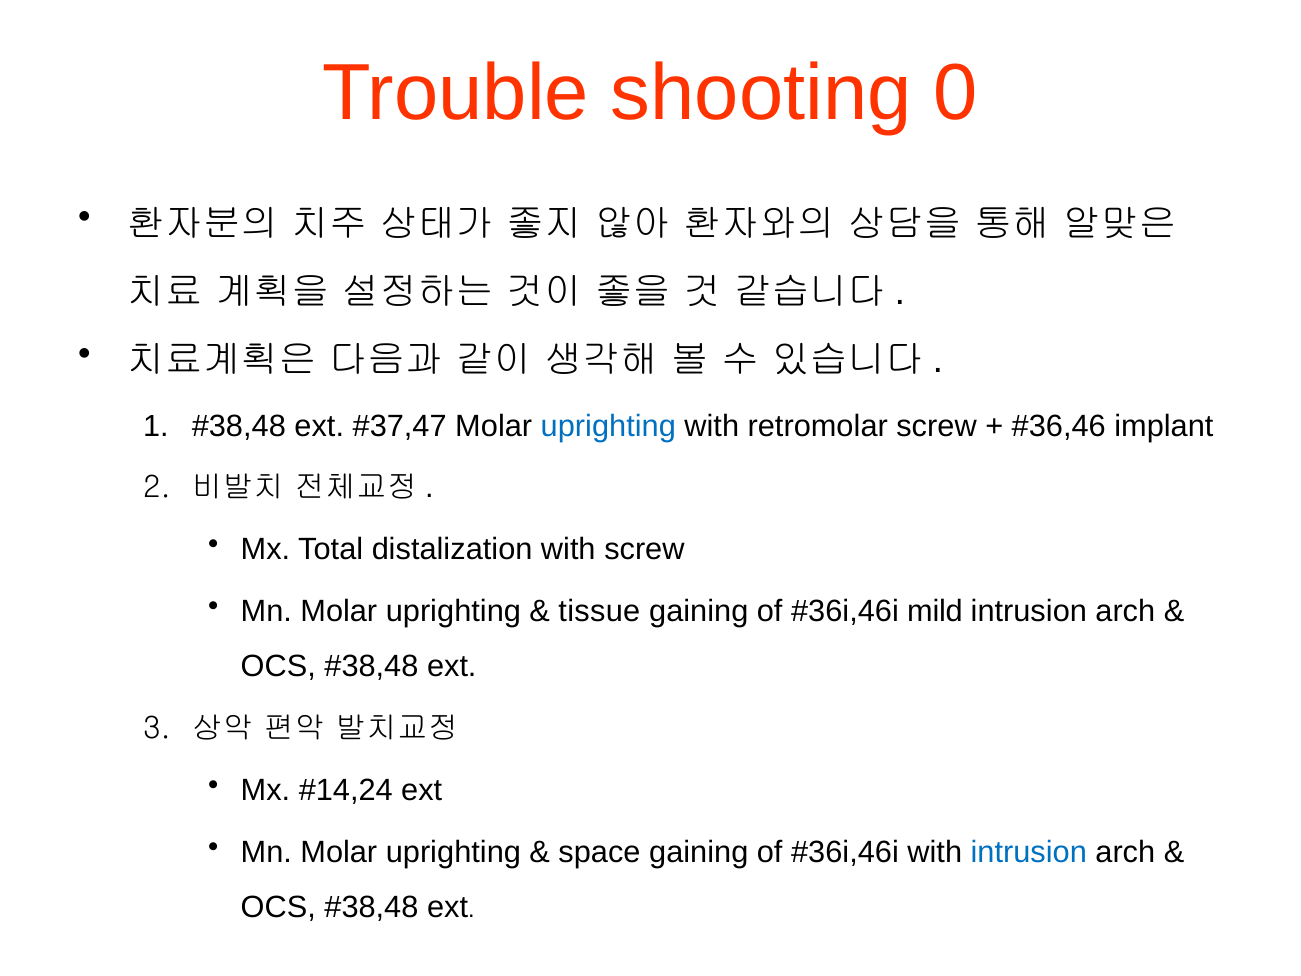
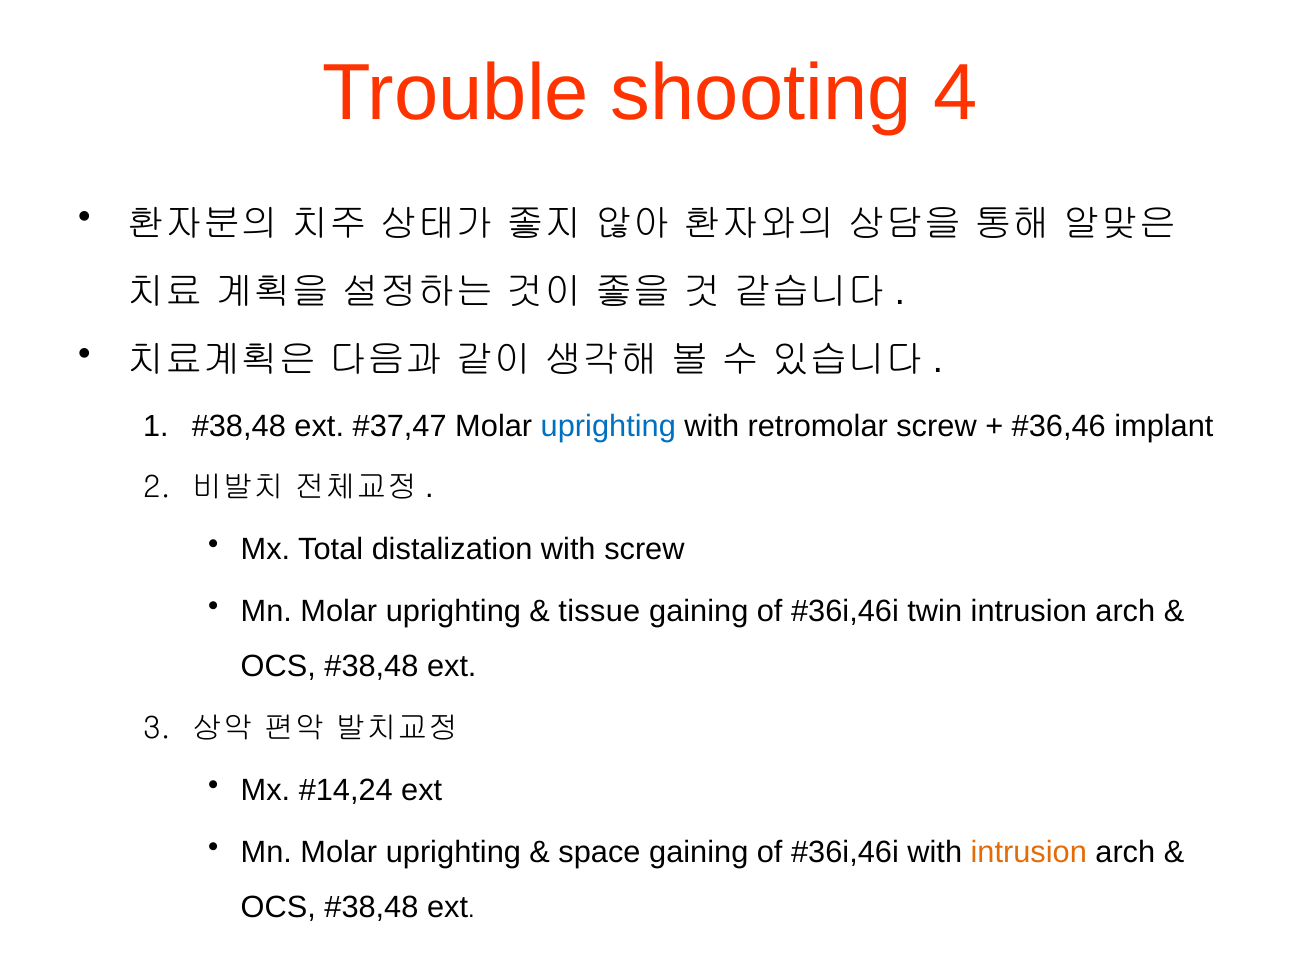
0: 0 -> 4 (956, 93)
mild: mild -> twin (935, 611)
intrusion colour: blue -> orange (1029, 852)
